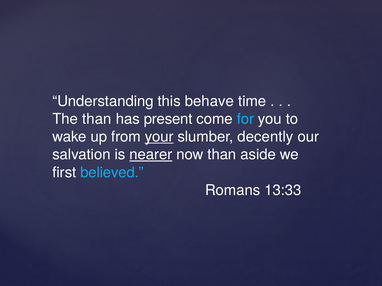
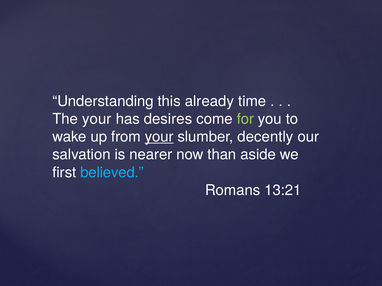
behave: behave -> already (209, 101)
The than: than -> your (97, 119)
present: present -> desires (168, 119)
for colour: light blue -> light green (245, 119)
nearer underline: present -> none (151, 155)
13:33: 13:33 -> 13:21 (283, 191)
